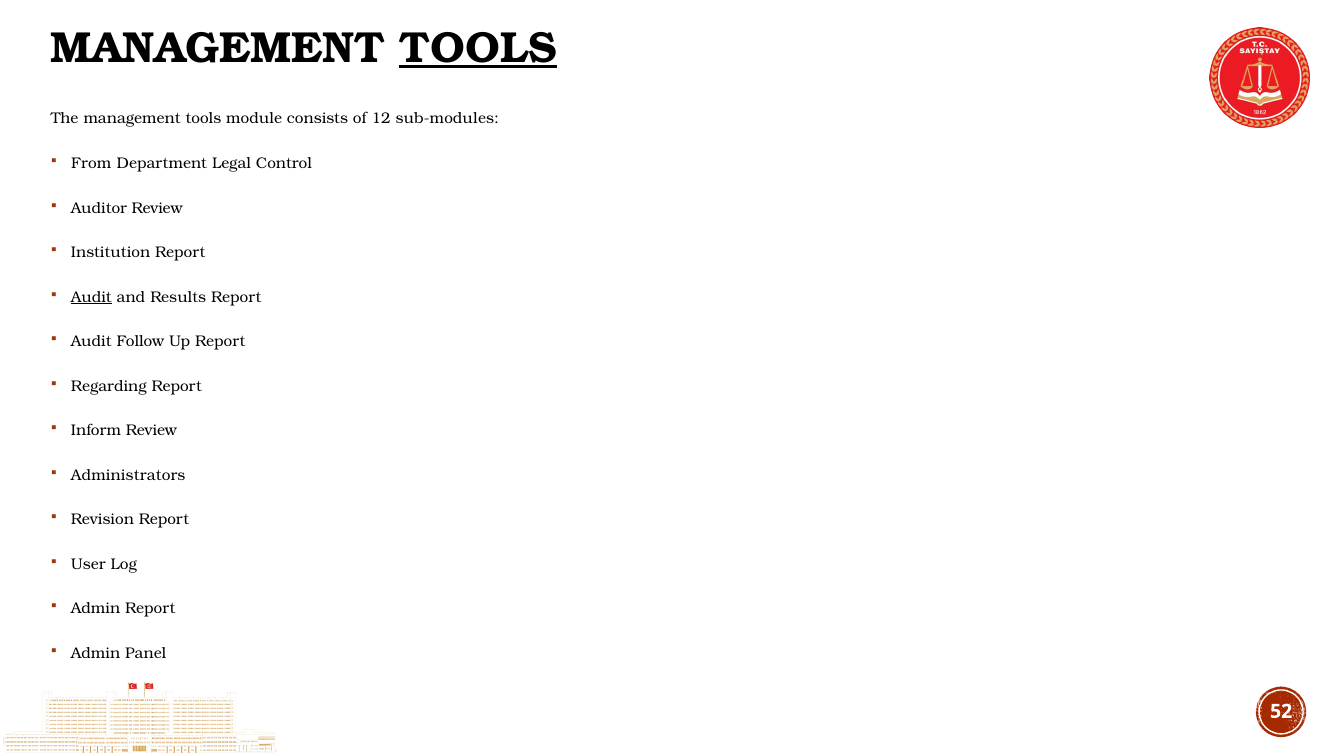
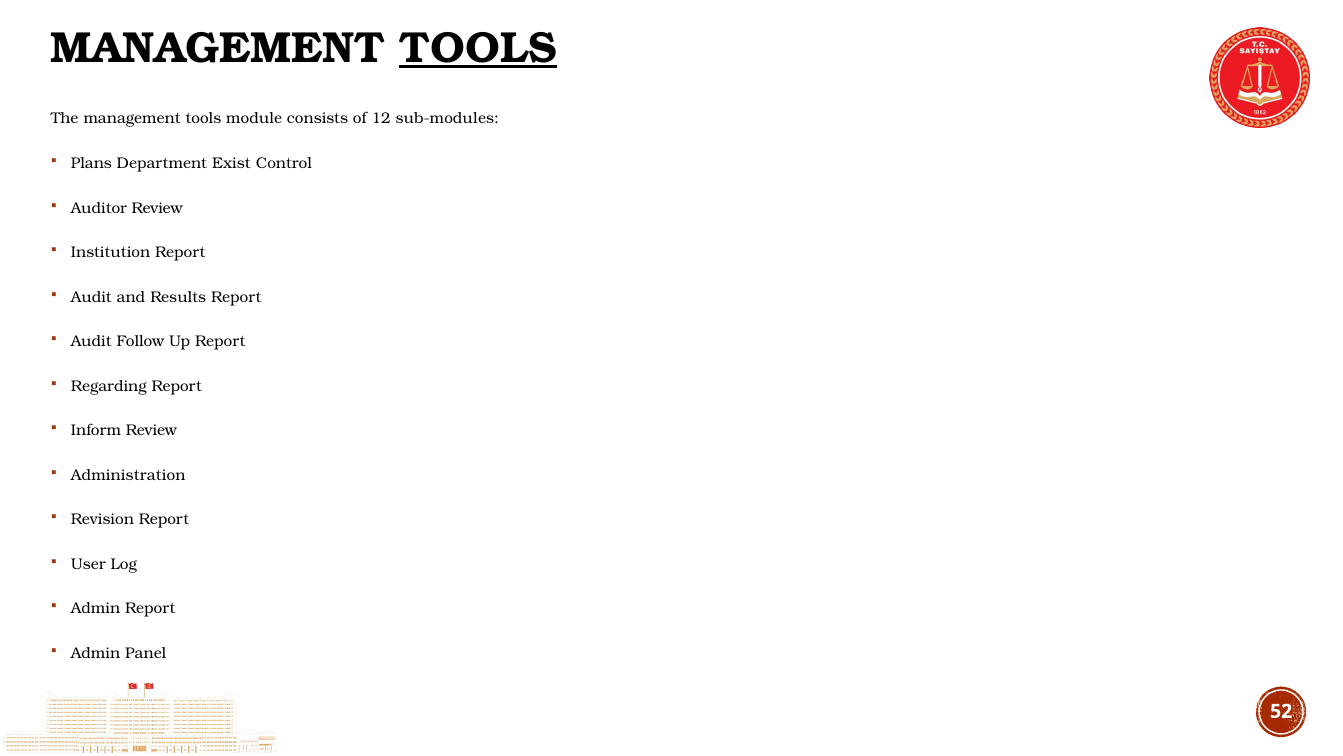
From: From -> Plans (91, 163)
Legal: Legal -> Exist (231, 163)
Audit underline: present -> none (91, 297)
Administrators: Administrators -> Administration (128, 475)
